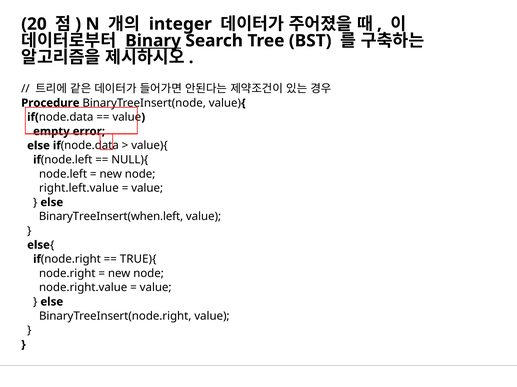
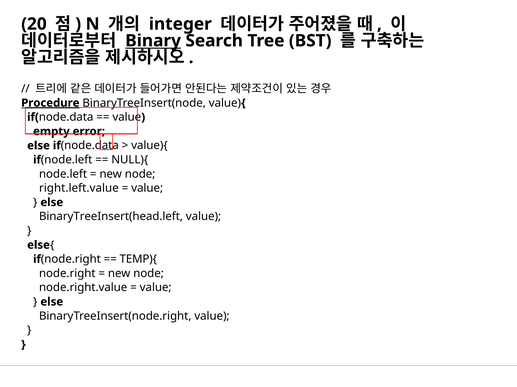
Procedure underline: none -> present (50, 103)
BinaryTreeInsert(when.left: BinaryTreeInsert(when.left -> BinaryTreeInsert(head.left (111, 217)
TRUE){: TRUE){ -> TEMP){ (138, 260)
